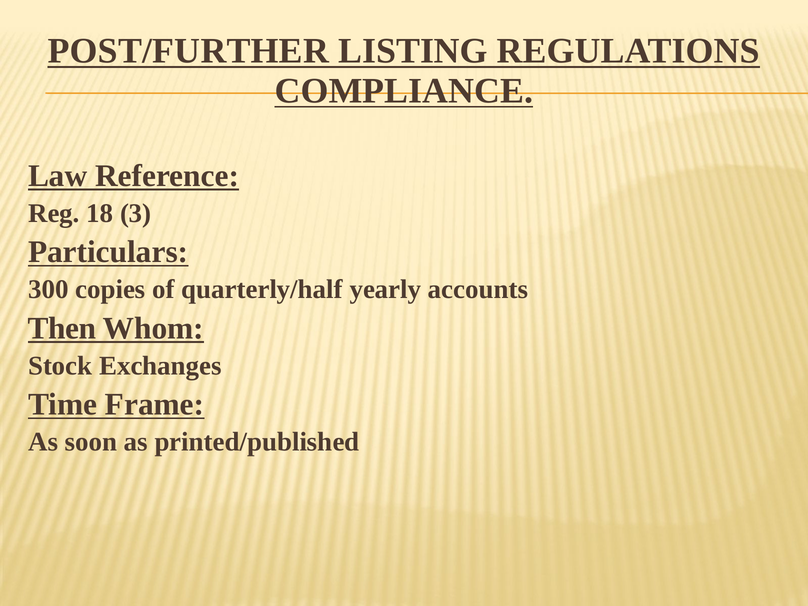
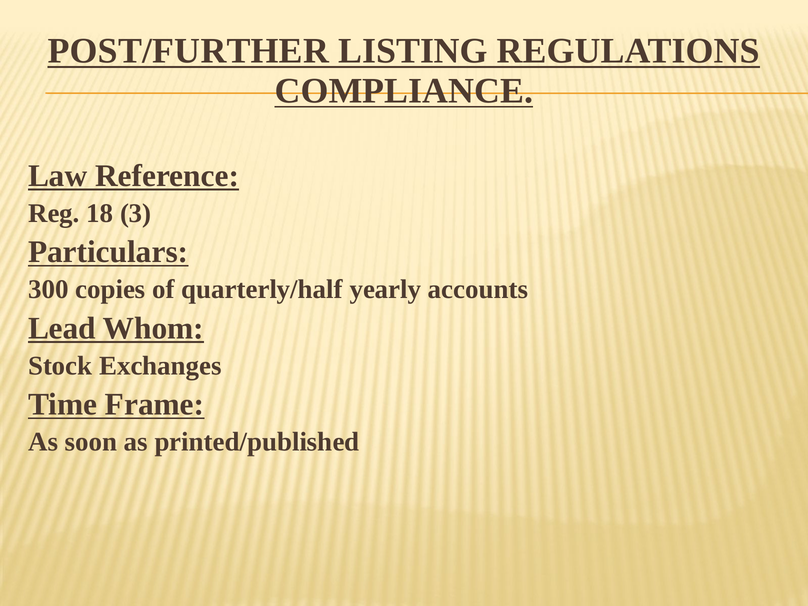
Then: Then -> Lead (62, 328)
